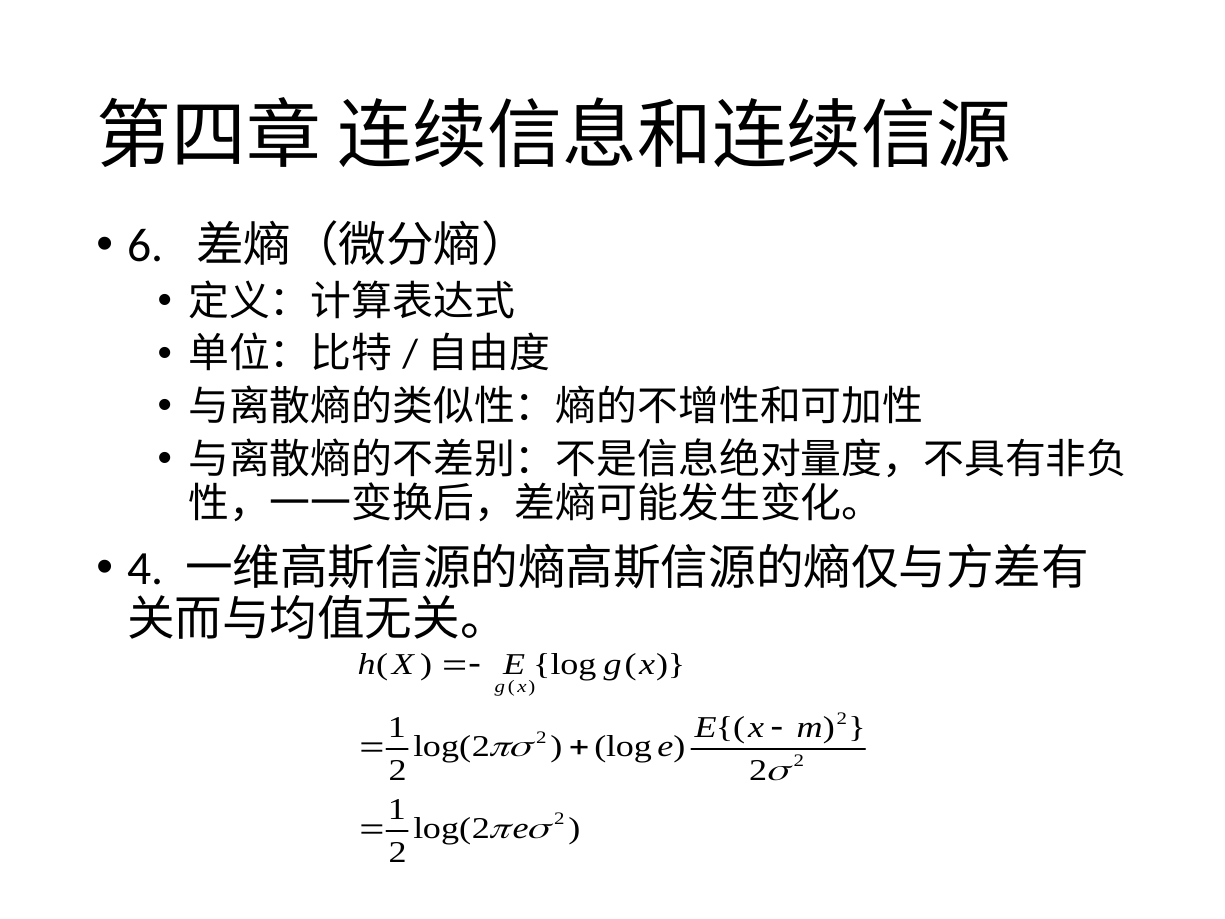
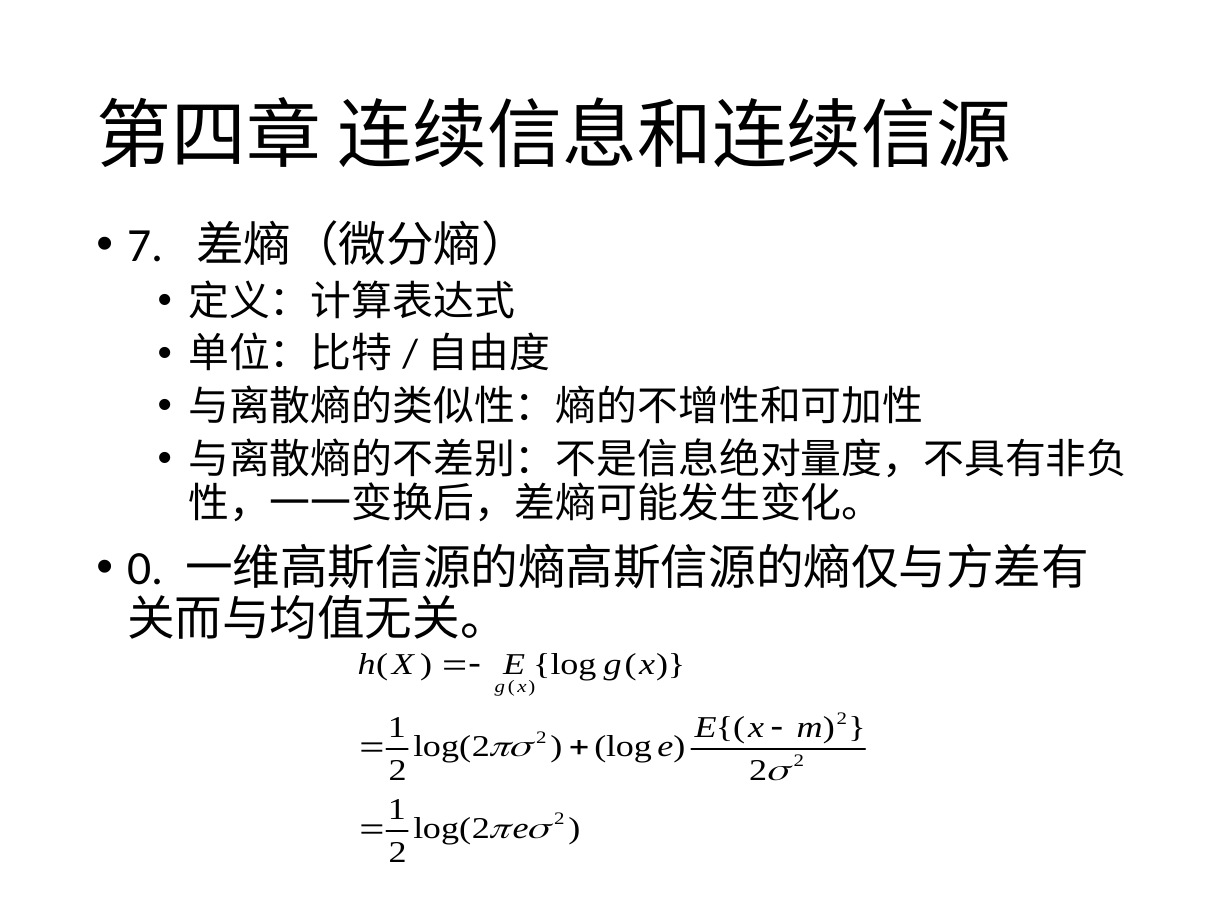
6: 6 -> 7 (145, 245)
4: 4 -> 0 (145, 568)
